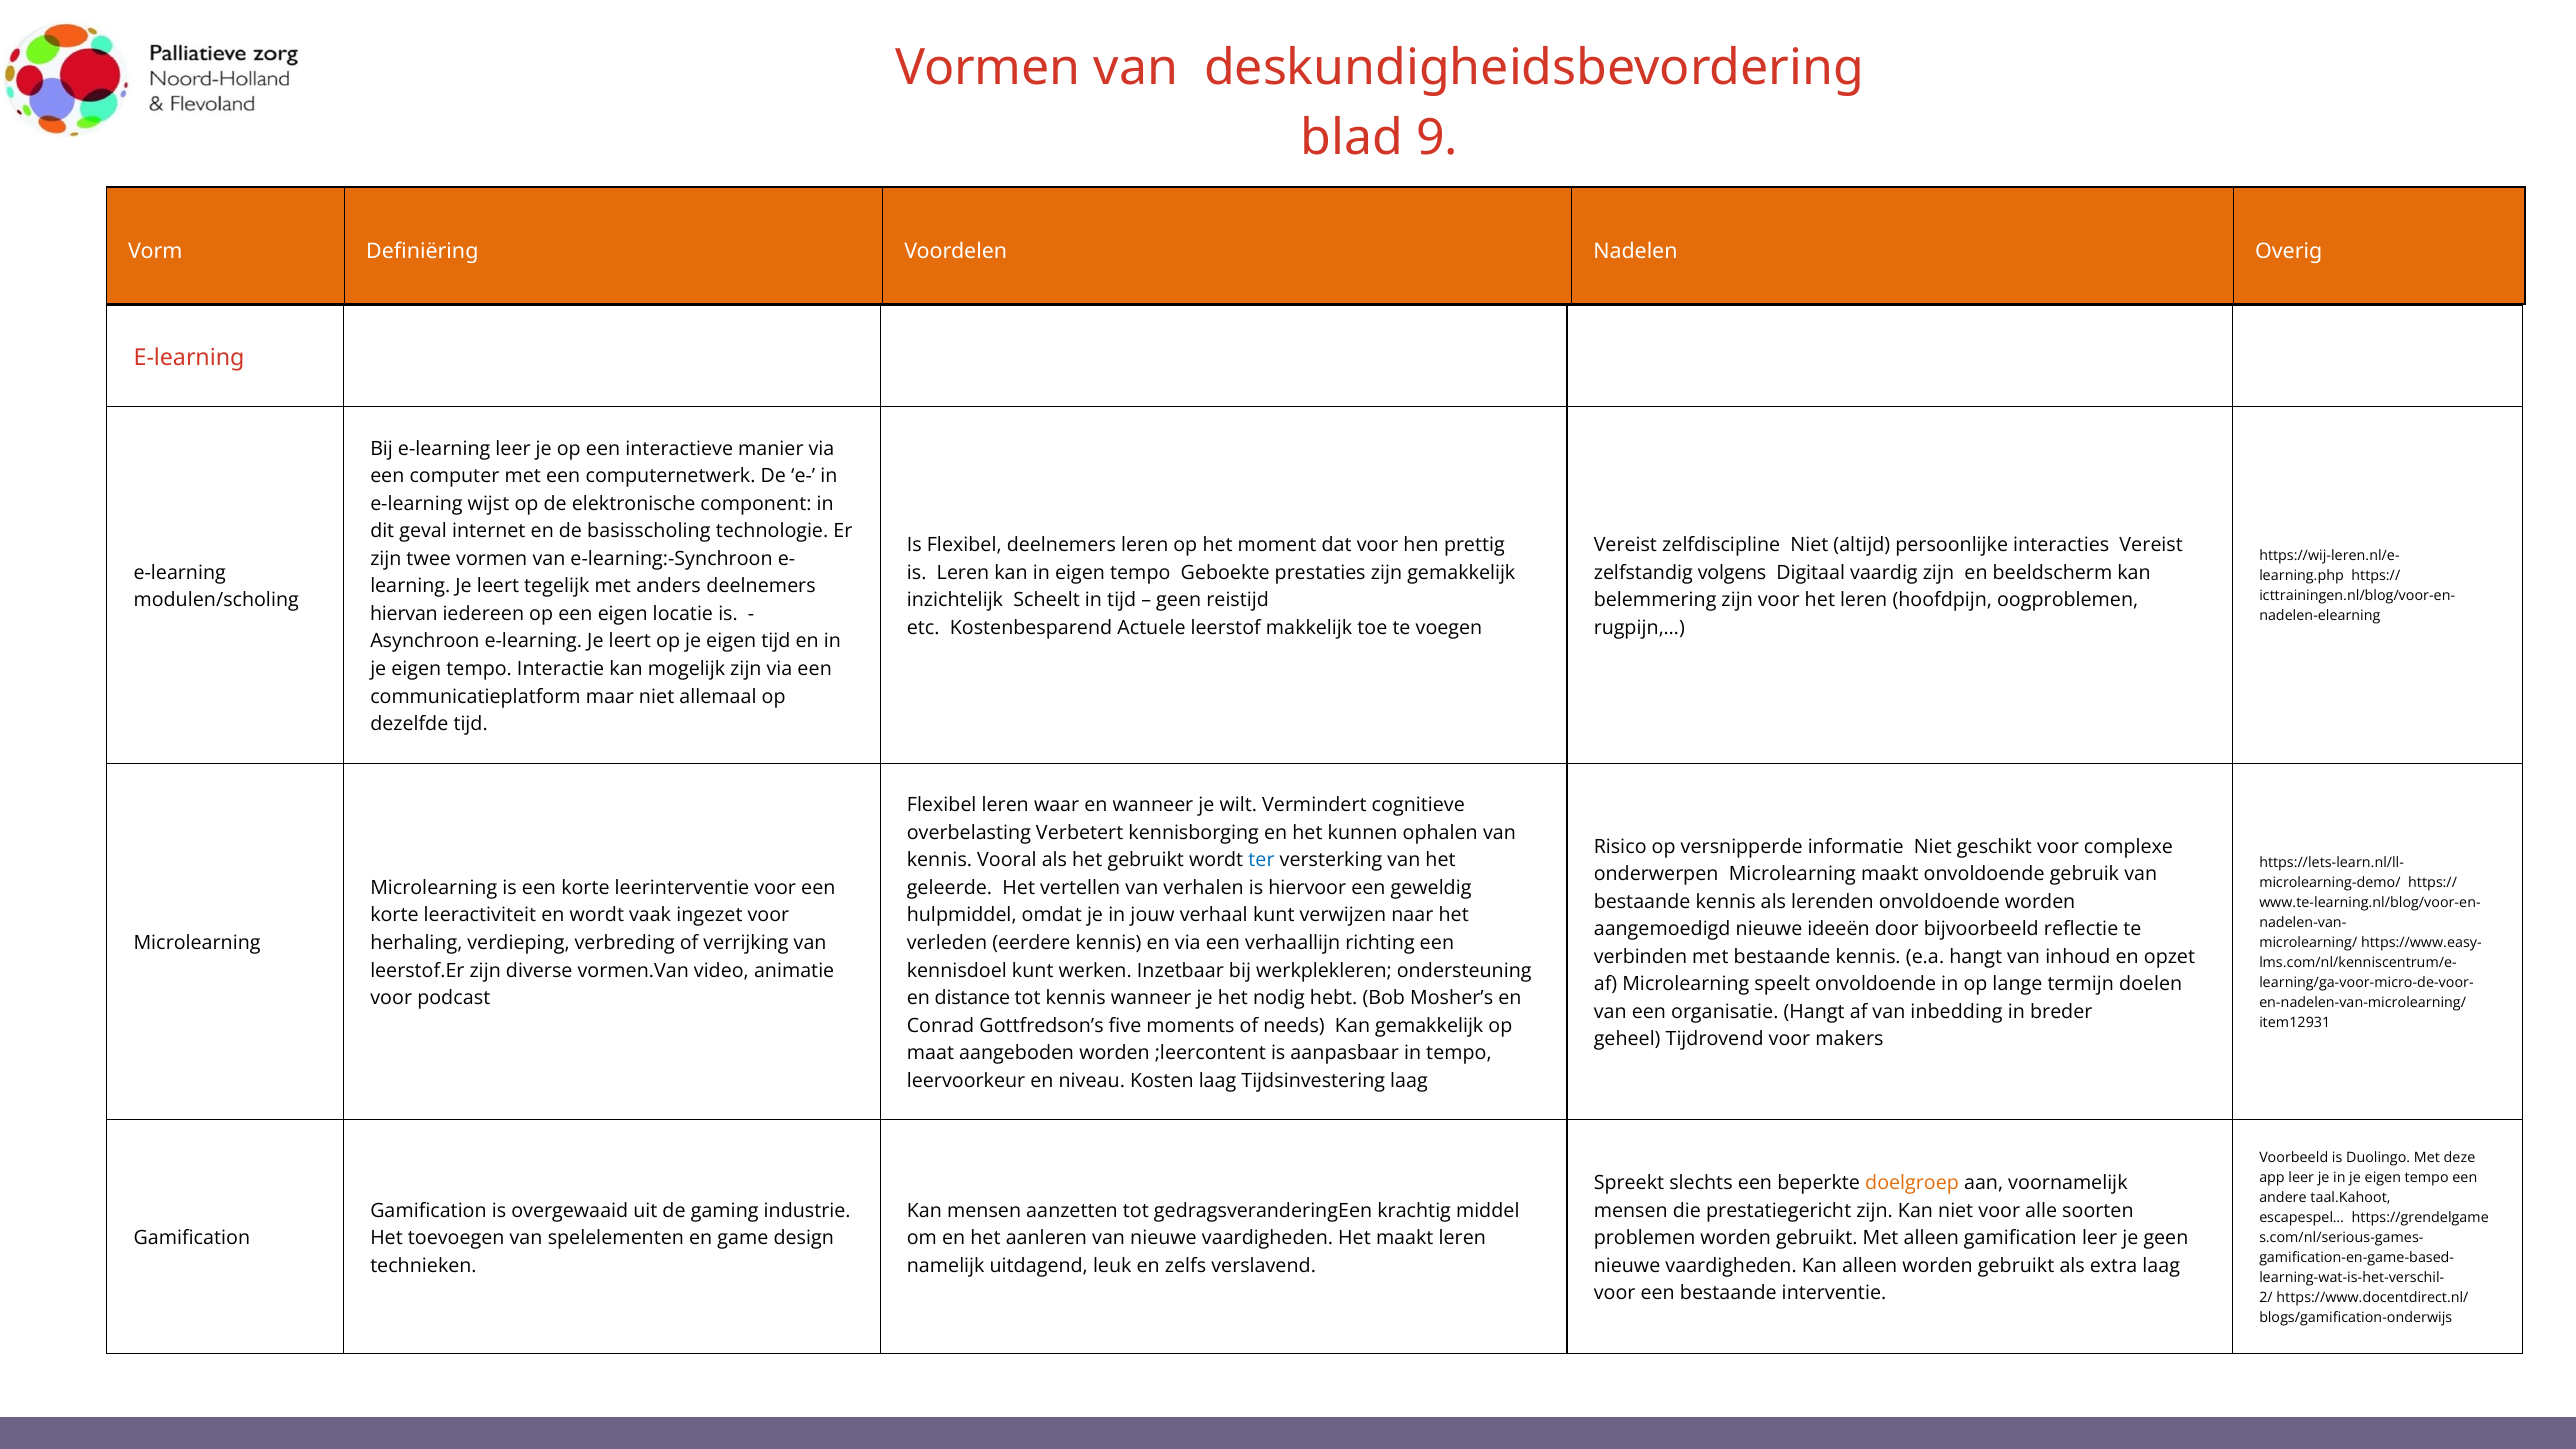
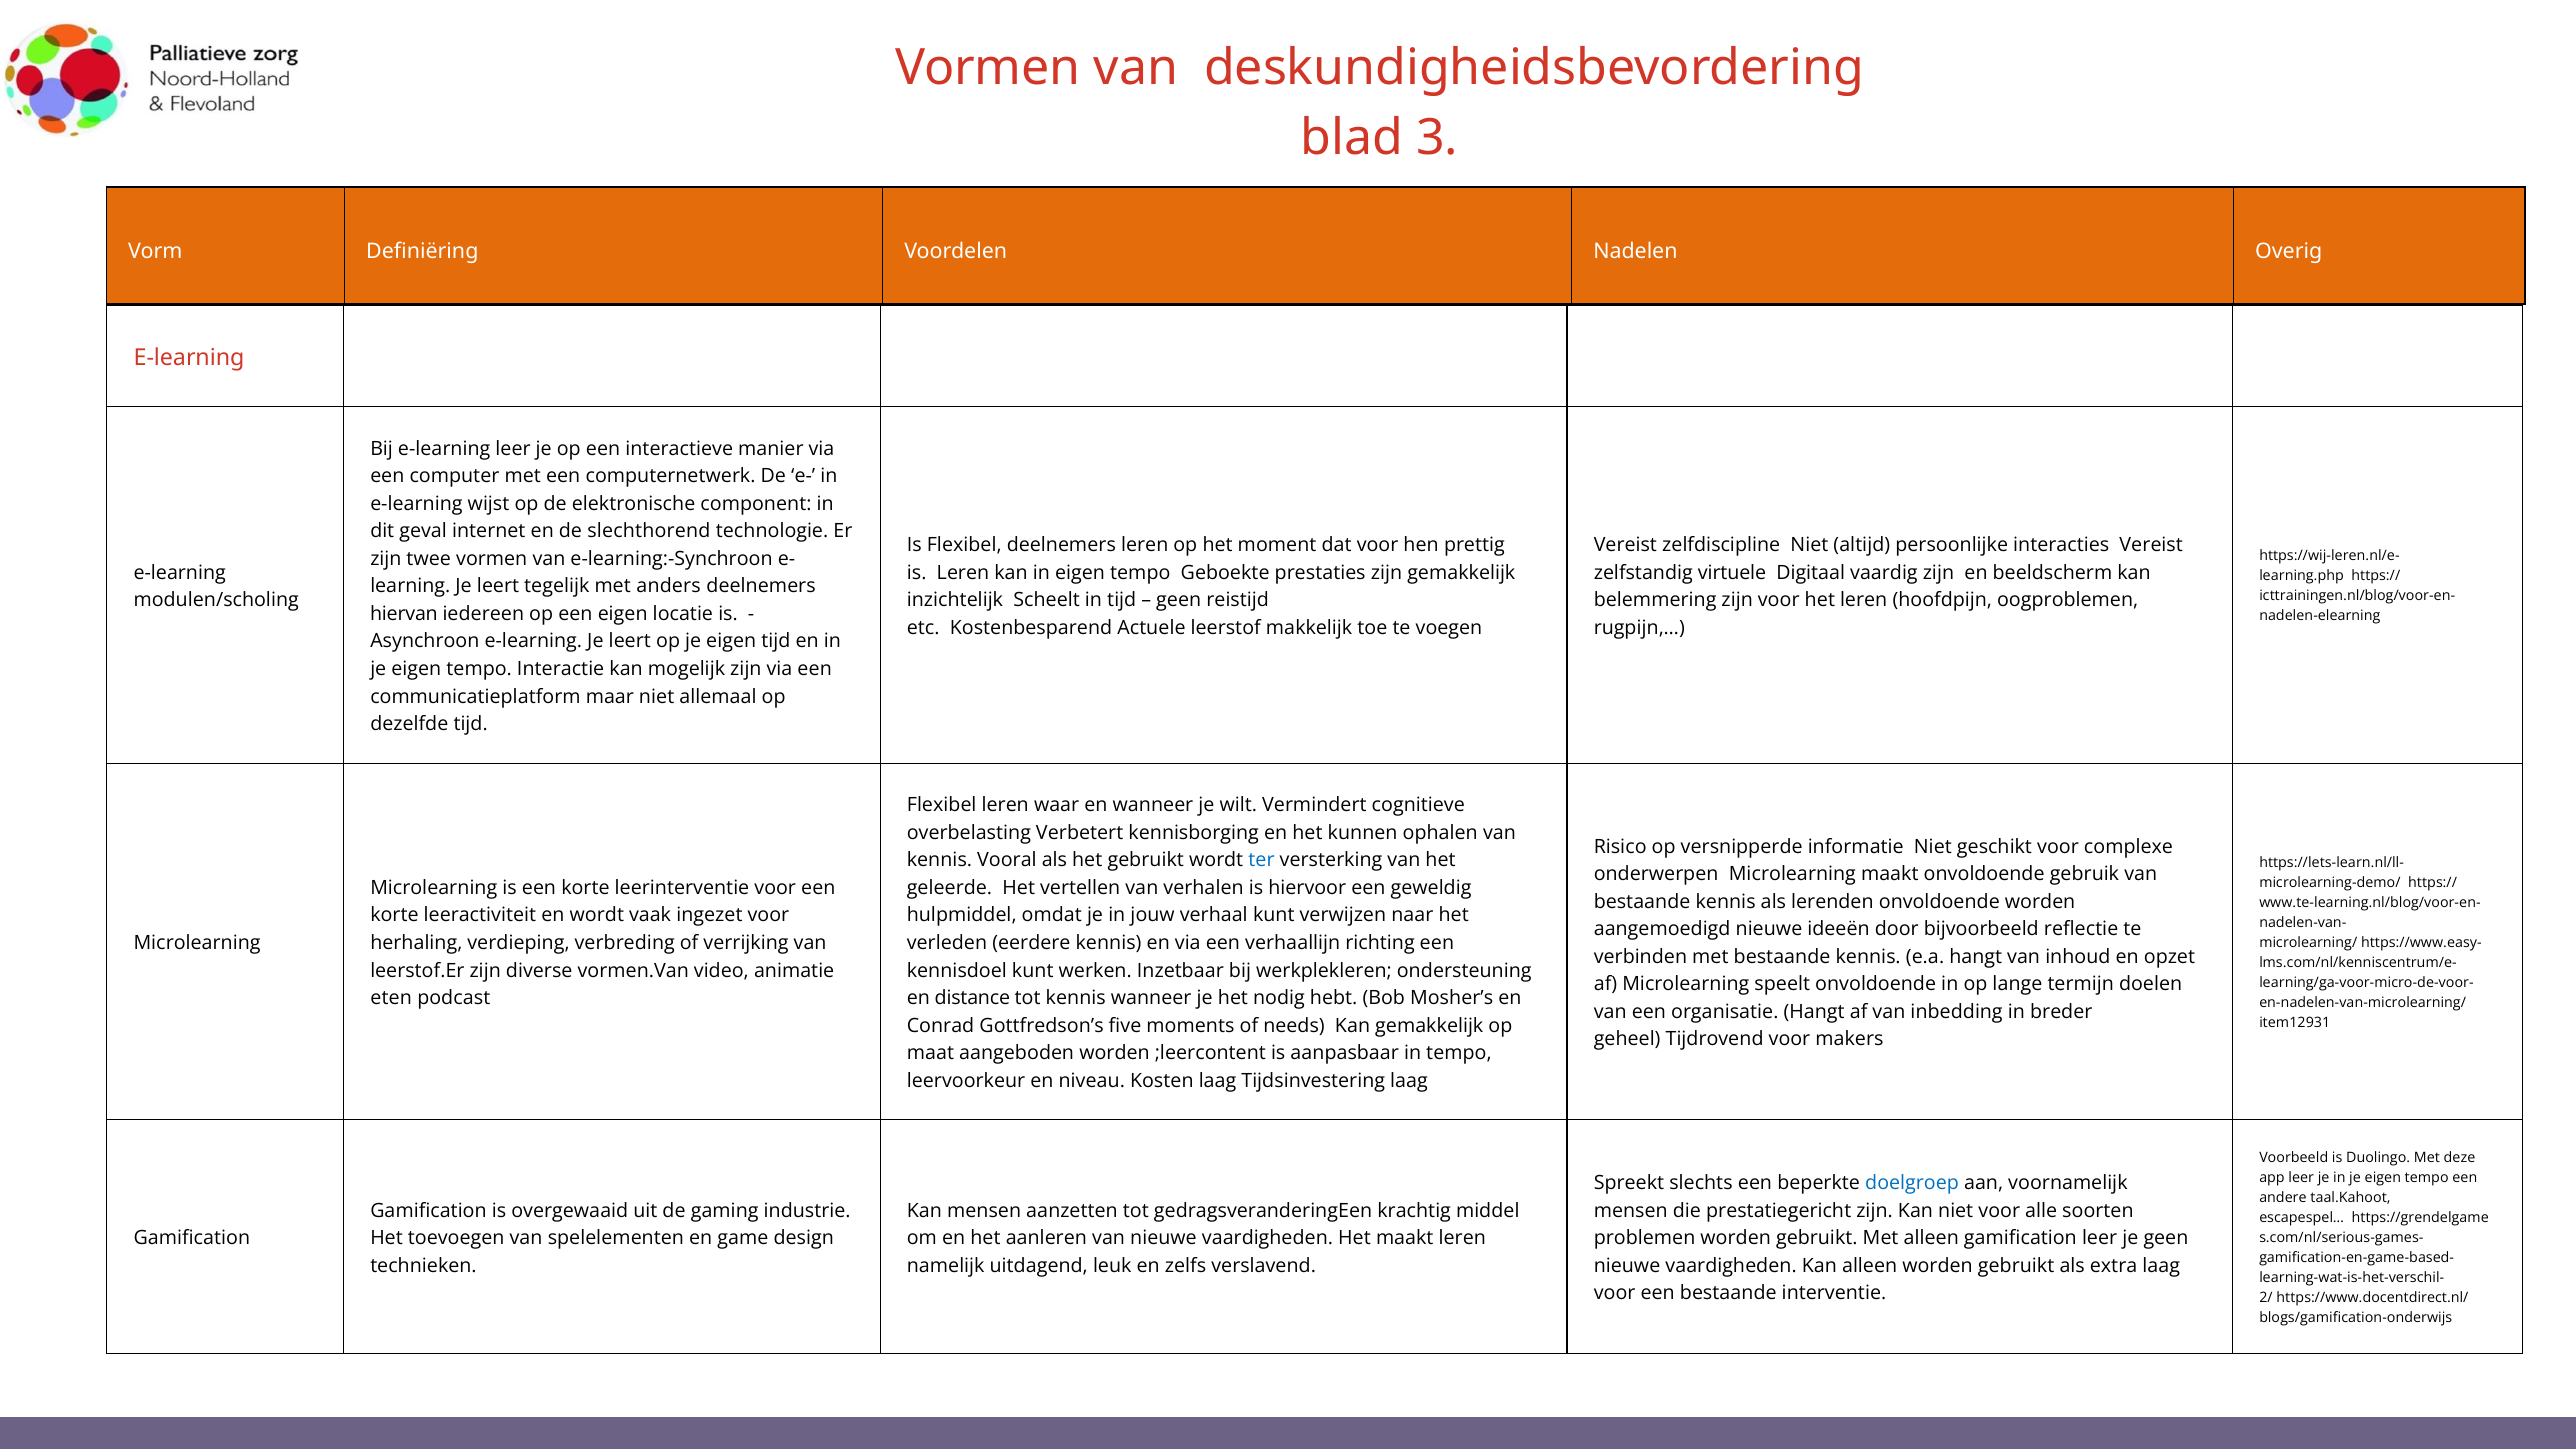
9: 9 -> 3 (1437, 138)
basisscholing: basisscholing -> slechthorend (649, 531)
volgens: volgens -> virtuele (1732, 573)
voor: voor -> eten (391, 998)
doelgroep colour: orange -> blue (1912, 1183)
